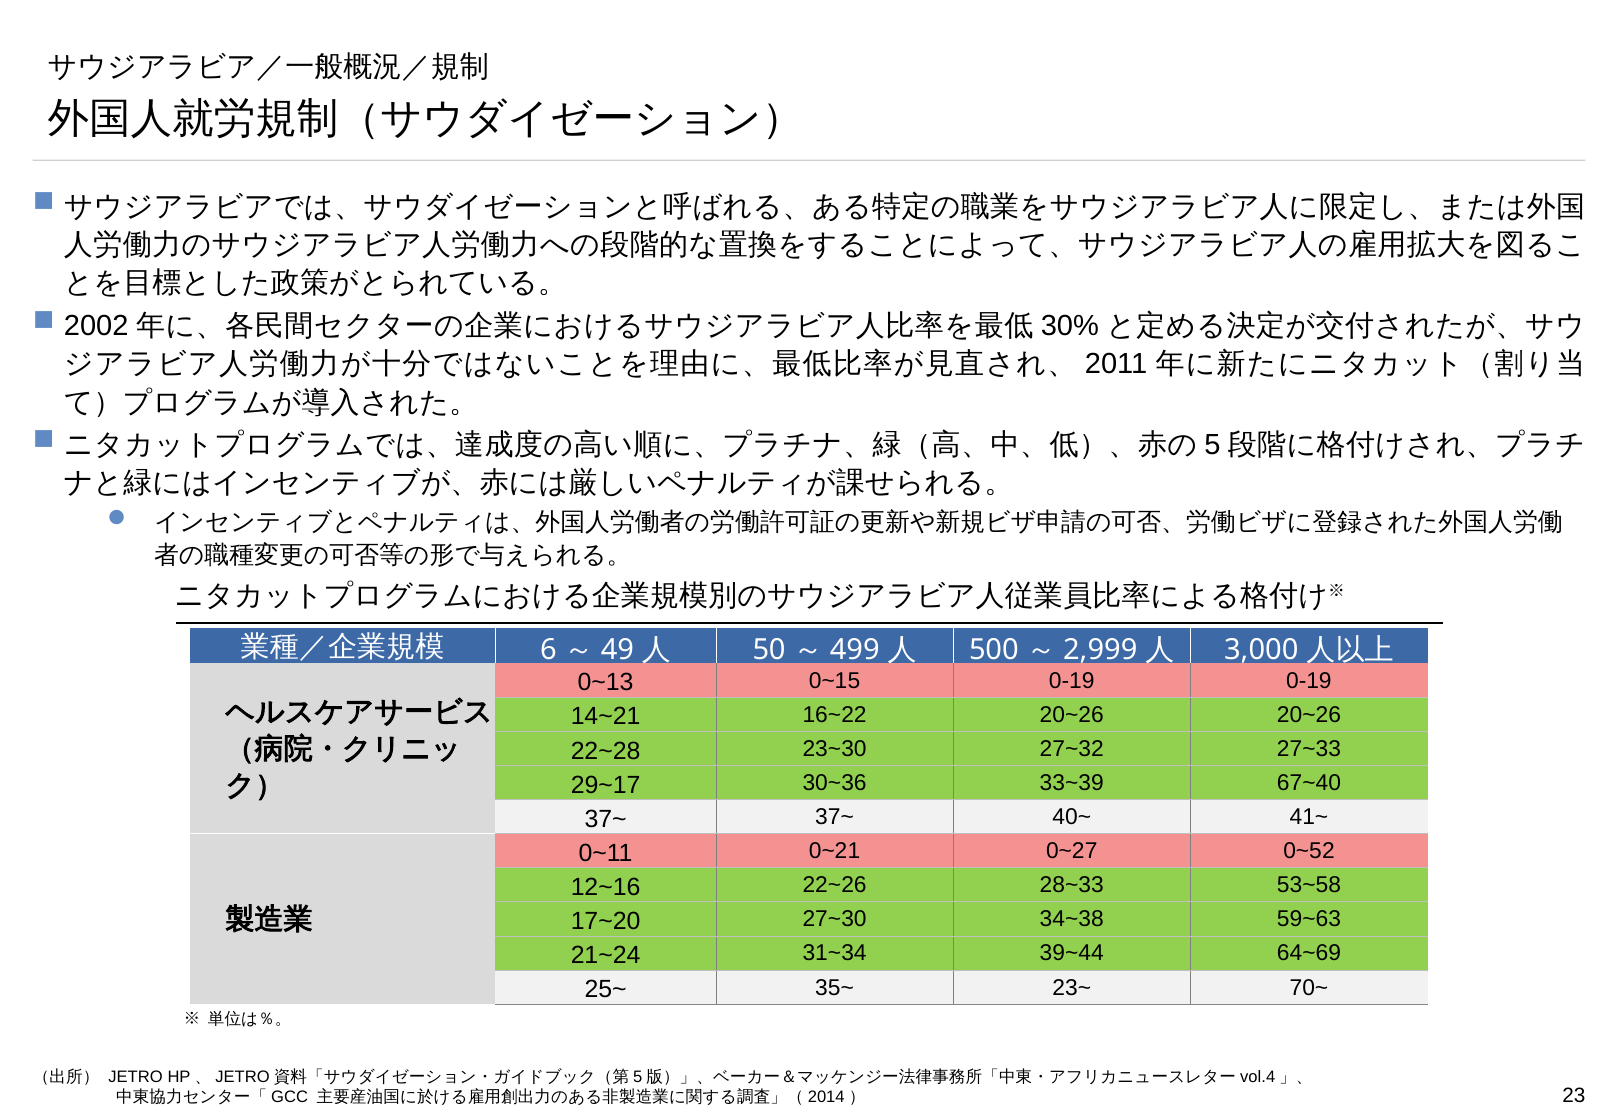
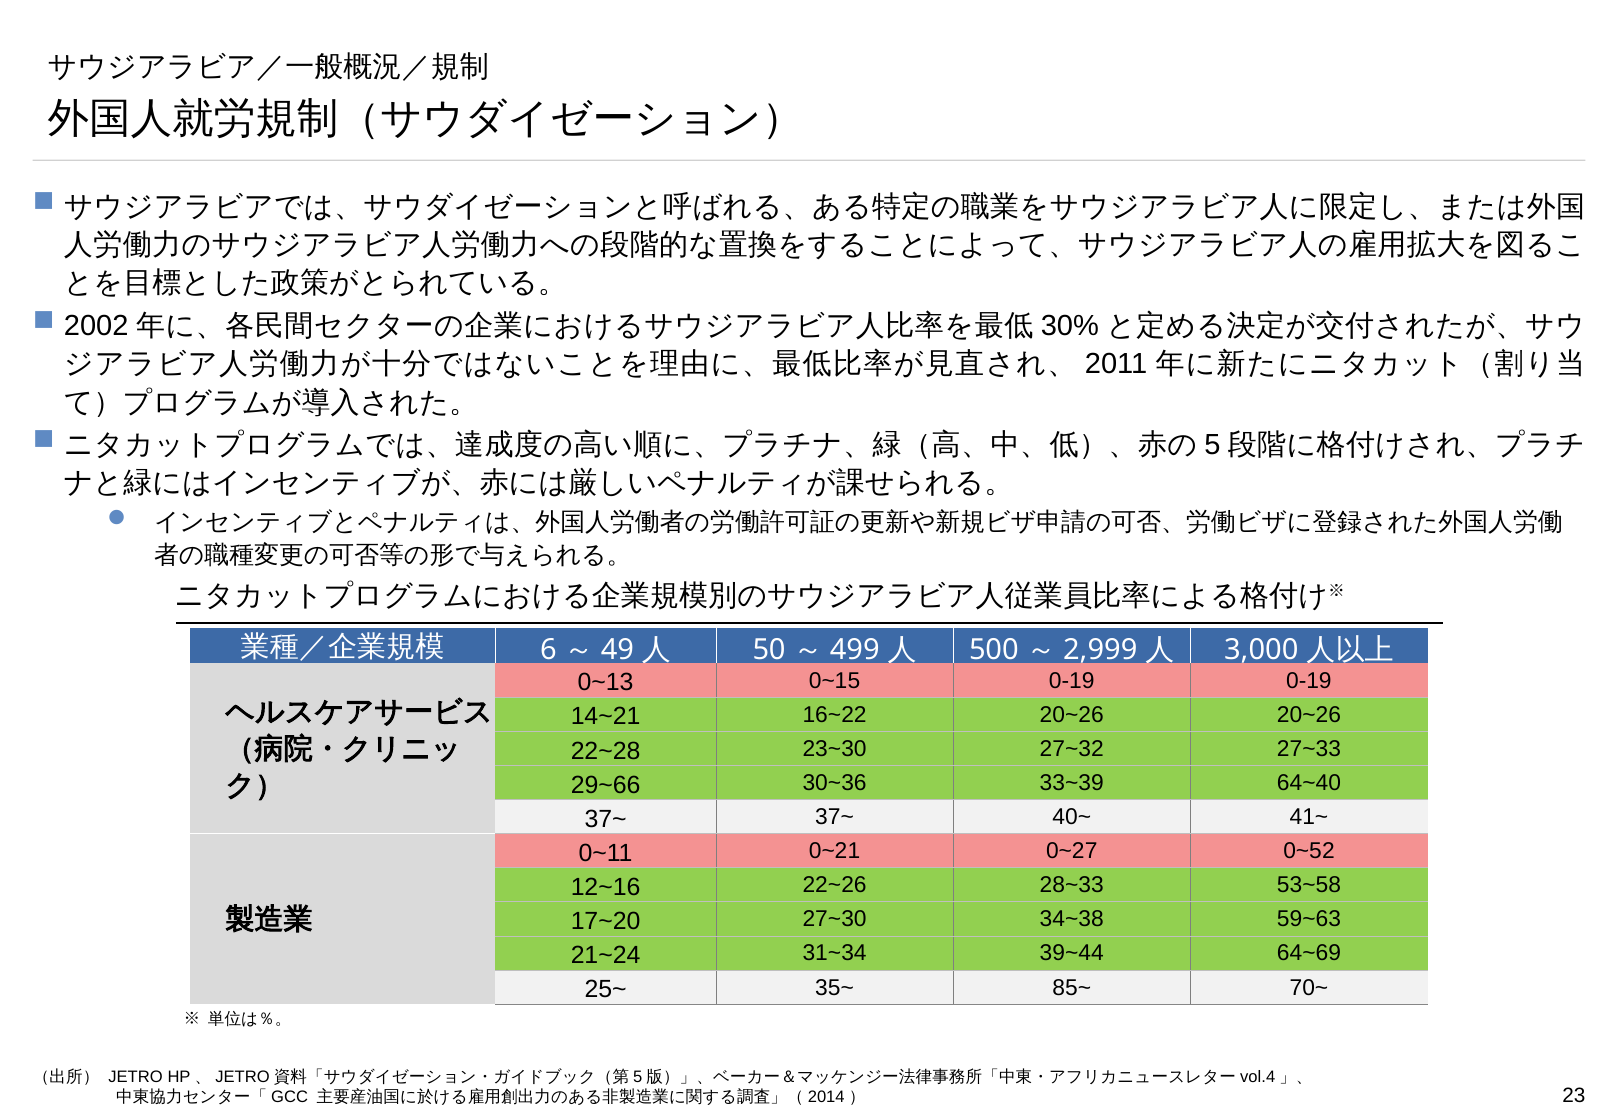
29~17: 29~17 -> 29~66 (606, 785)
67~40: 67~40 -> 64~40 (1309, 783)
23~: 23~ -> 85~ (1072, 988)
